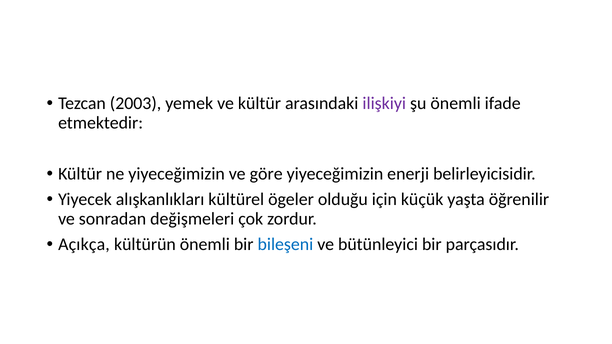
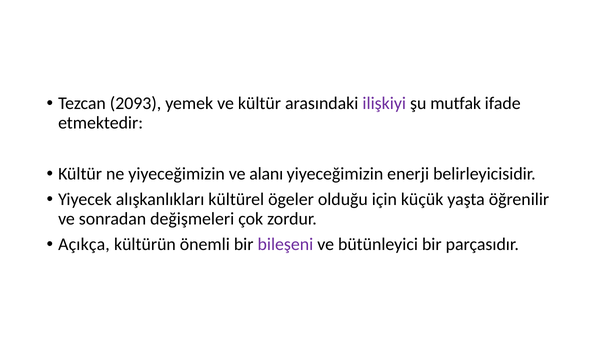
2003: 2003 -> 2093 (136, 103)
şu önemli: önemli -> mutfak (456, 103)
göre: göre -> alanı (266, 174)
bileşeni colour: blue -> purple (285, 245)
